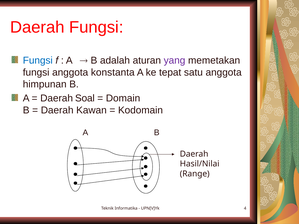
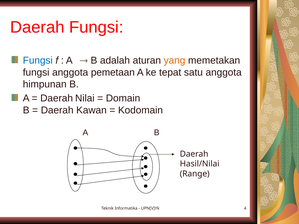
yang colour: purple -> orange (175, 60)
konstanta: konstanta -> pemetaan (113, 72)
Soal: Soal -> Nilai (85, 98)
